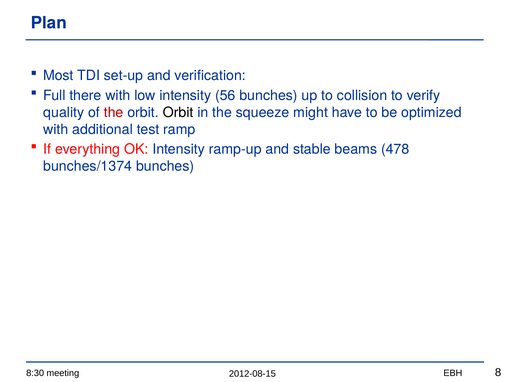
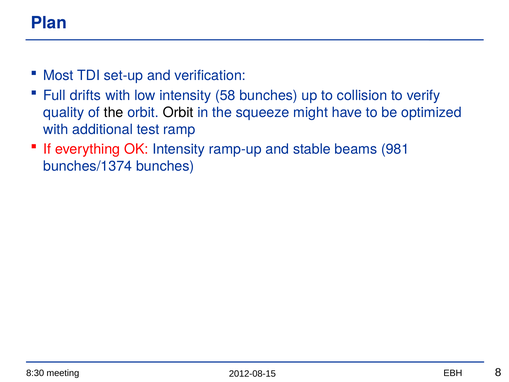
there: there -> drifts (85, 95)
56: 56 -> 58 (225, 95)
the colour: red -> black (114, 112)
478: 478 -> 981 (395, 149)
